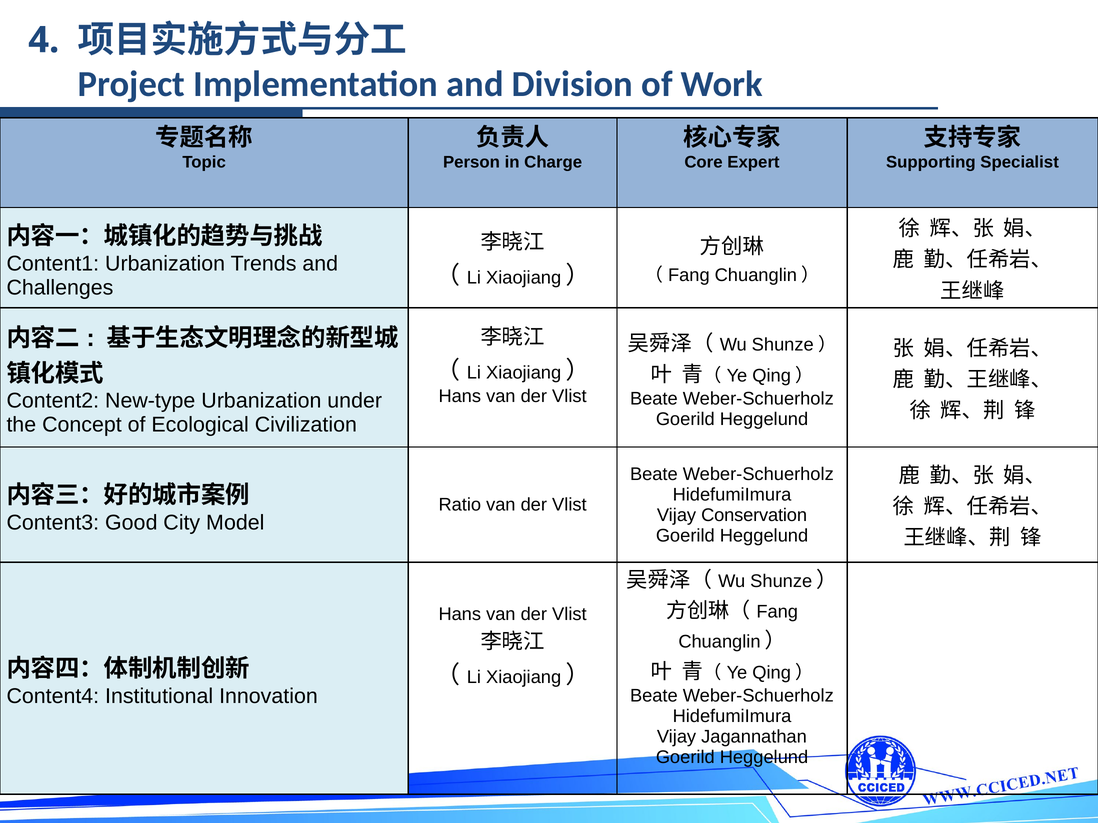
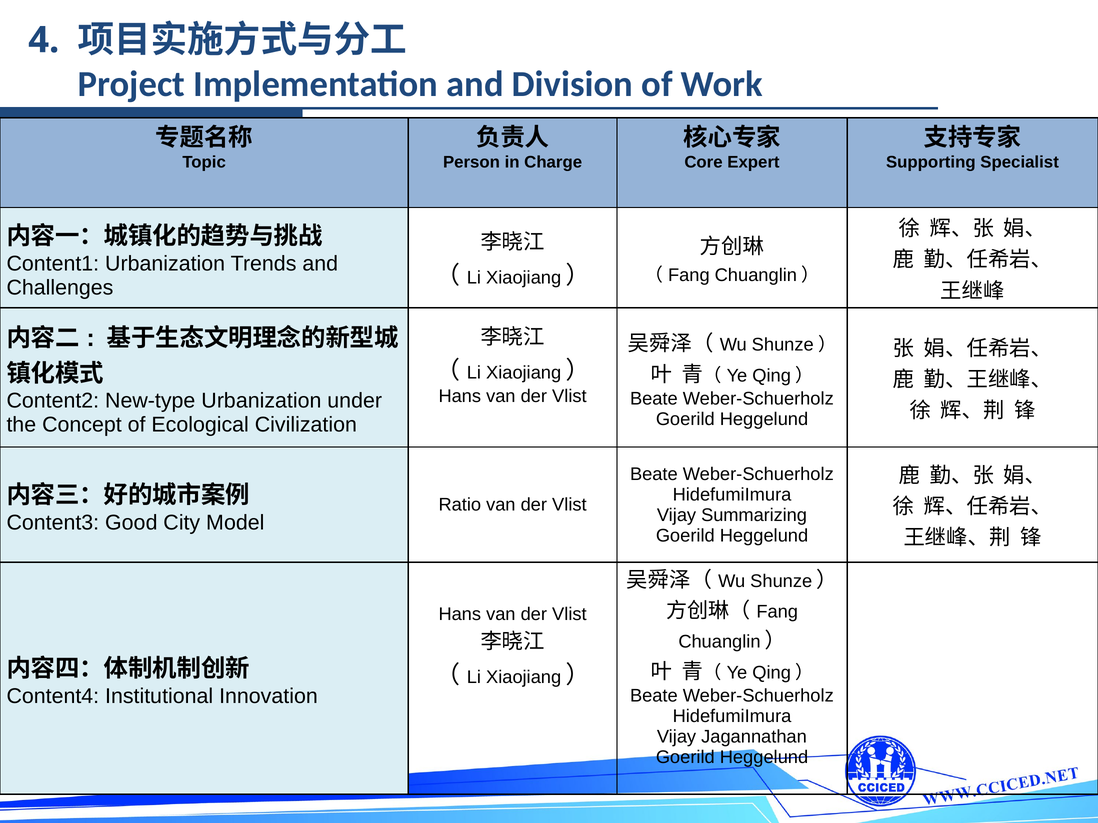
Conservation: Conservation -> Summarizing (754, 515)
